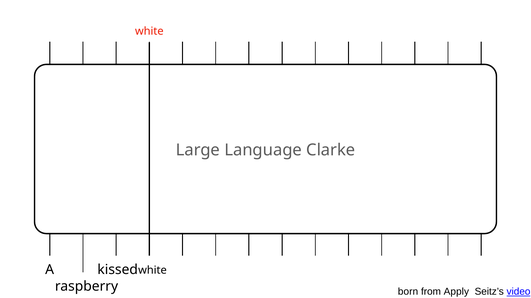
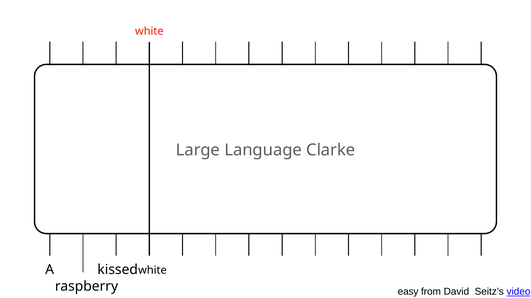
born: born -> easy (408, 292)
Apply: Apply -> David (456, 292)
